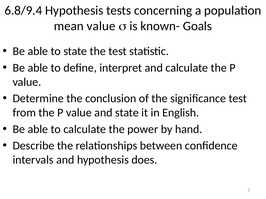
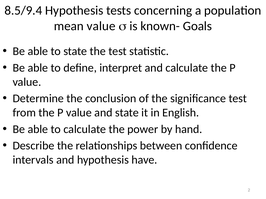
6.8/9.4: 6.8/9.4 -> 8.5/9.4 (23, 11)
does: does -> have (144, 160)
